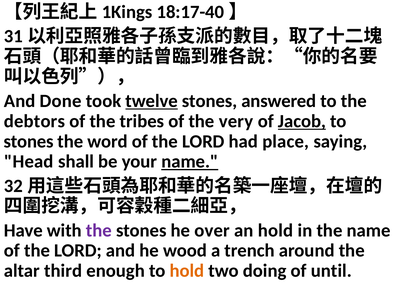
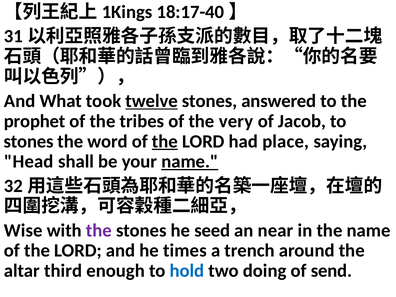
Done: Done -> What (61, 101)
debtors: debtors -> prophet (35, 121)
Jacob underline: present -> none (302, 121)
the underline: none -> present (165, 141)
Have: Have -> Wise (23, 230)
over: over -> seed (212, 230)
an hold: hold -> near (275, 230)
wood: wood -> times (185, 251)
hold colour: orange -> blue (187, 271)
until: until -> send (331, 271)
